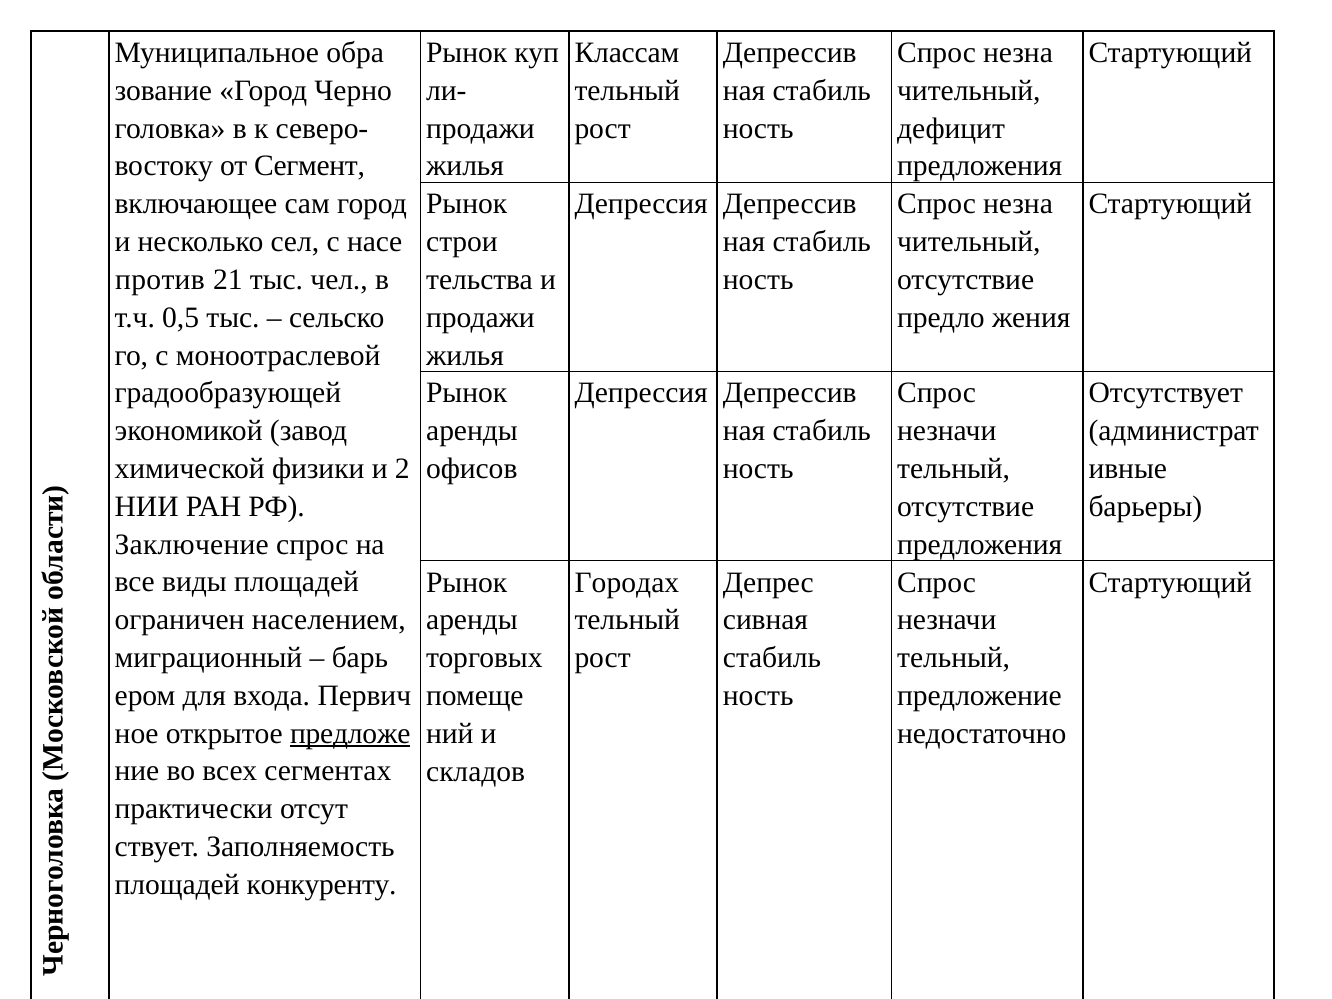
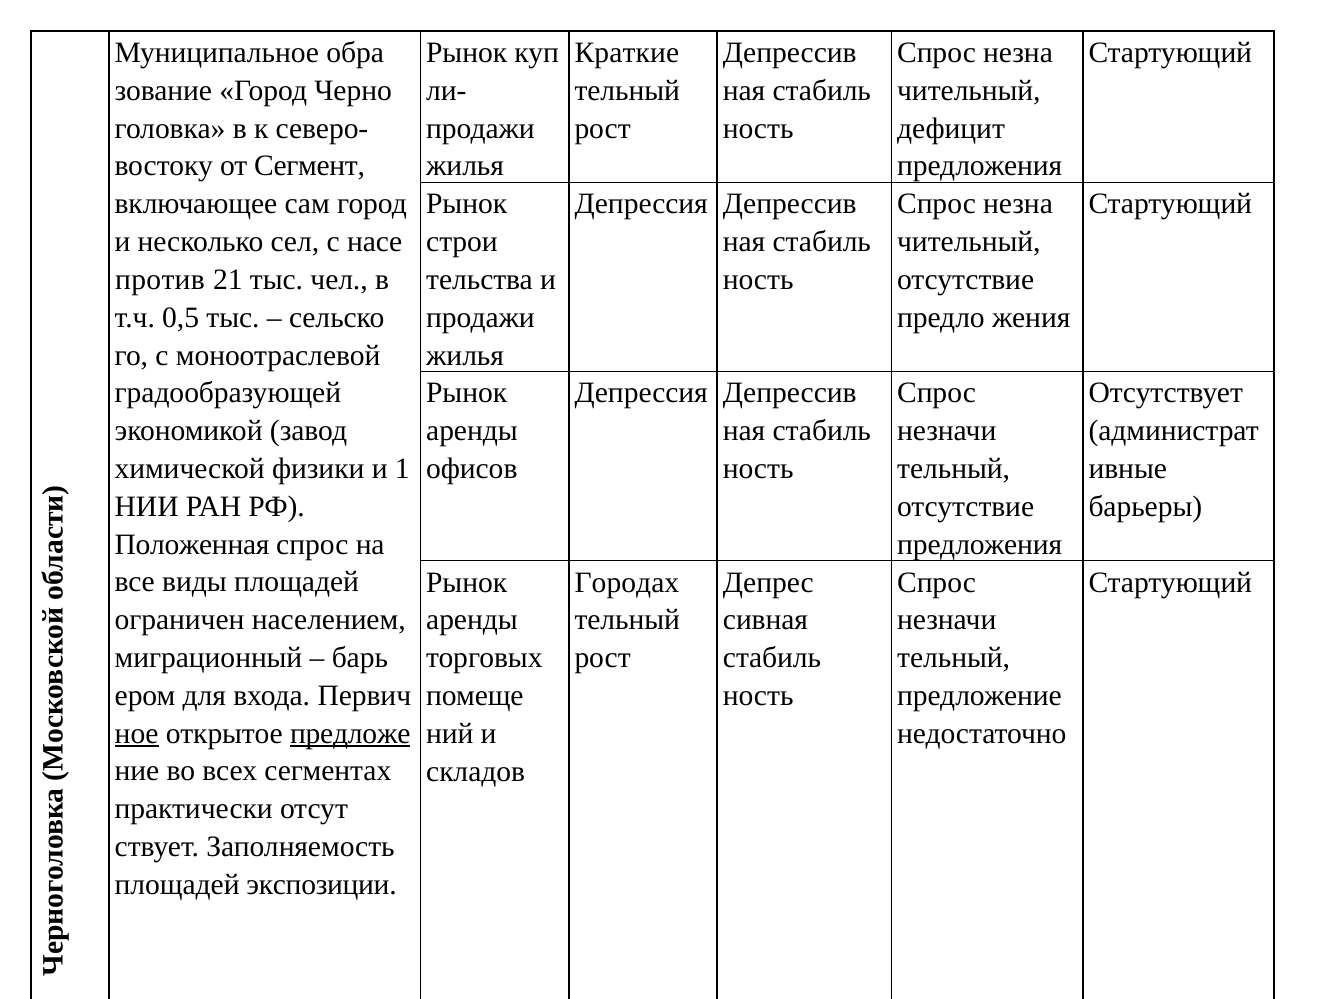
Классам: Классам -> Краткие (627, 53)
2: 2 -> 1 (402, 469)
Заключение: Заключение -> Положенная (192, 544)
ное underline: none -> present (137, 733)
конкуренту: конкуренту -> экспозиции (322, 885)
